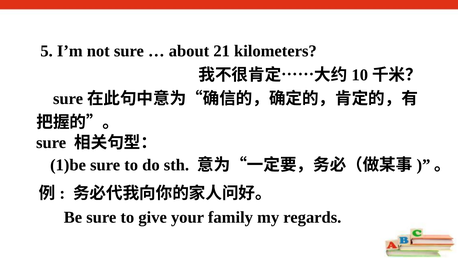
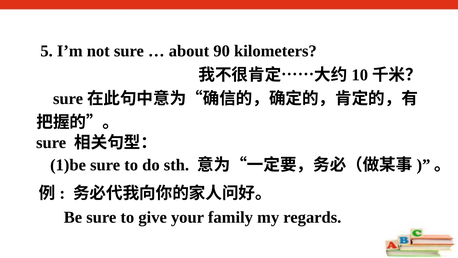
21: 21 -> 90 (222, 51)
